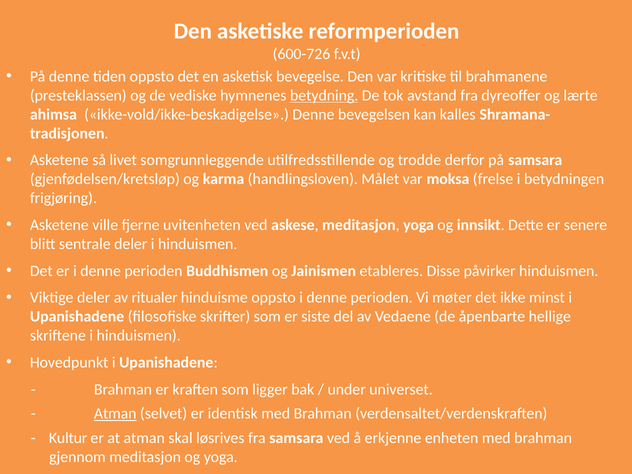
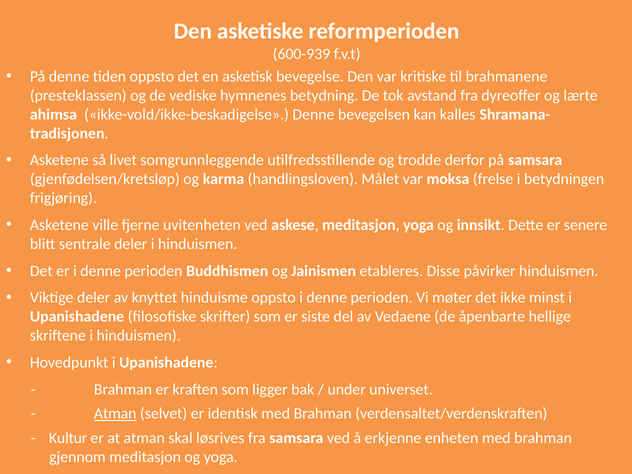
600-726: 600-726 -> 600-939 (302, 54)
betydning underline: present -> none (324, 95)
ritualer: ritualer -> knyttet (155, 298)
